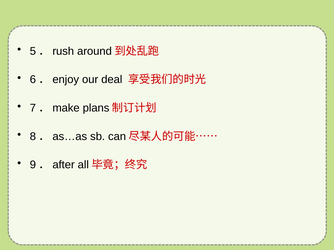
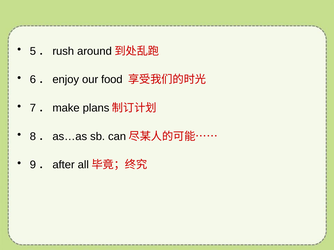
deal: deal -> food (112, 80)
